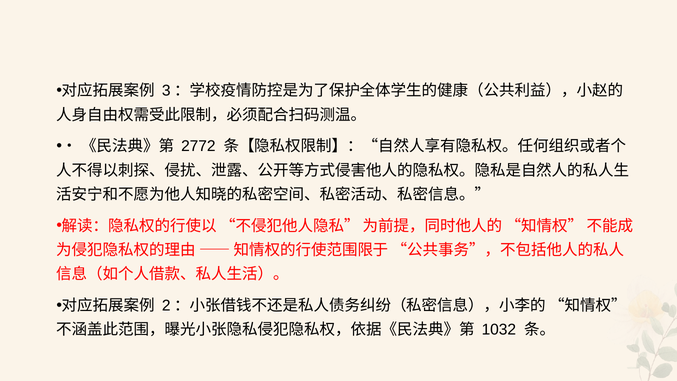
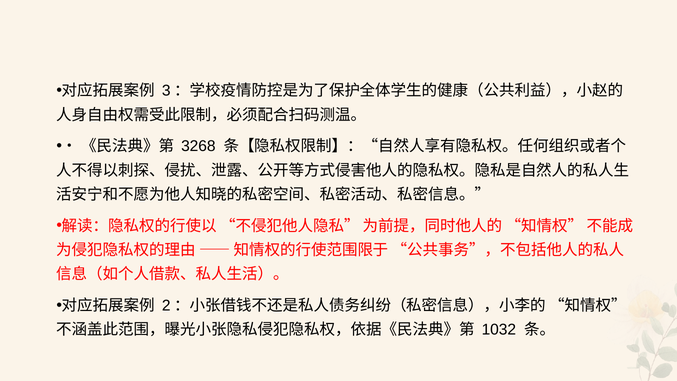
2772: 2772 -> 3268 (198, 146)
